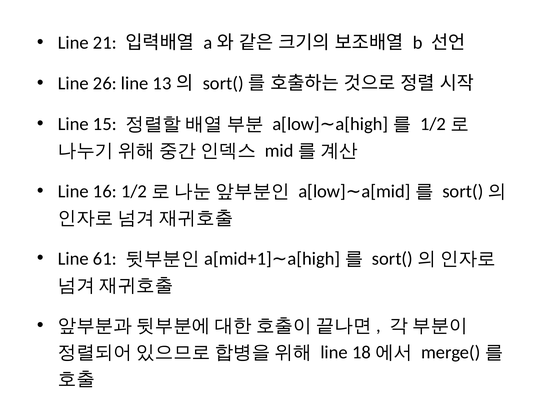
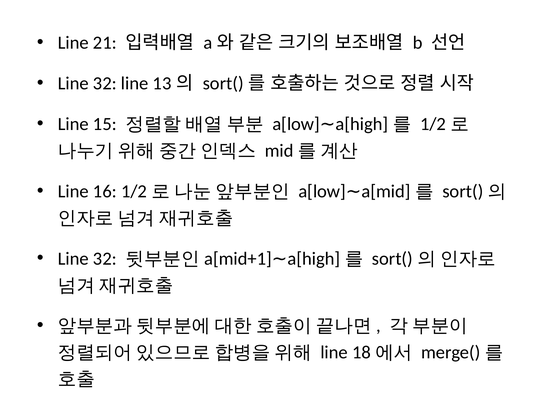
26: 26 -> 32 (105, 84)
61: 61 -> 32 (105, 259)
